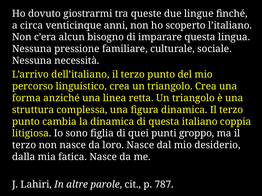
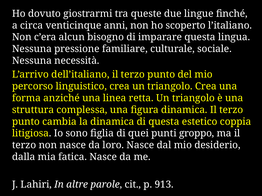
italiano: italiano -> estetico (200, 122)
787: 787 -> 913 (164, 185)
